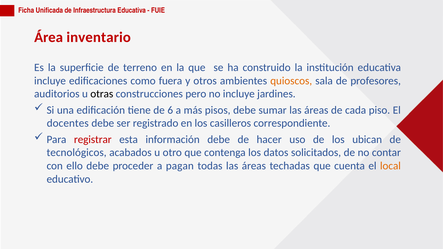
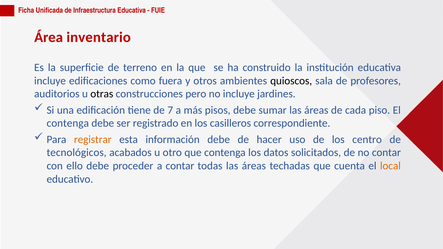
quioscos colour: orange -> black (291, 81)
6: 6 -> 7 (170, 110)
docentes: docentes -> contenga (68, 123)
registrar colour: red -> orange (93, 139)
ubican: ubican -> centro (367, 139)
a pagan: pagan -> contar (180, 166)
